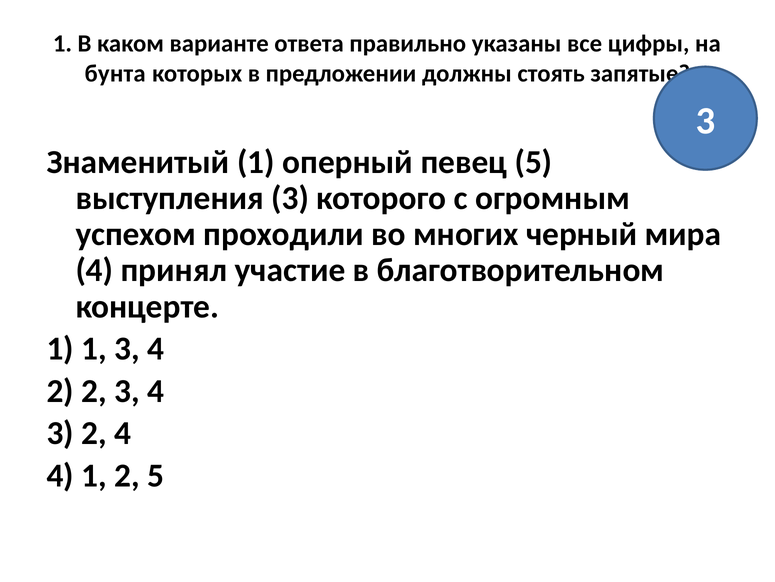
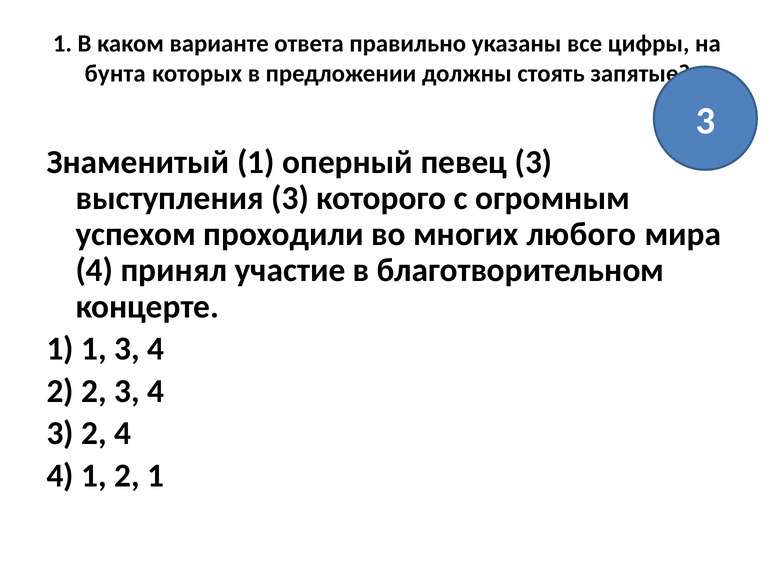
певец 5: 5 -> 3 (533, 162)
черный: черный -> любого (581, 234)
2 5: 5 -> 1 (156, 475)
